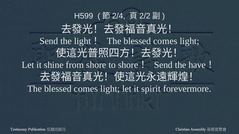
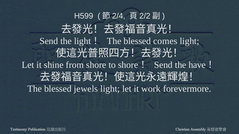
comes: comes -> jewels (86, 89)
spirit: spirit -> work (151, 89)
